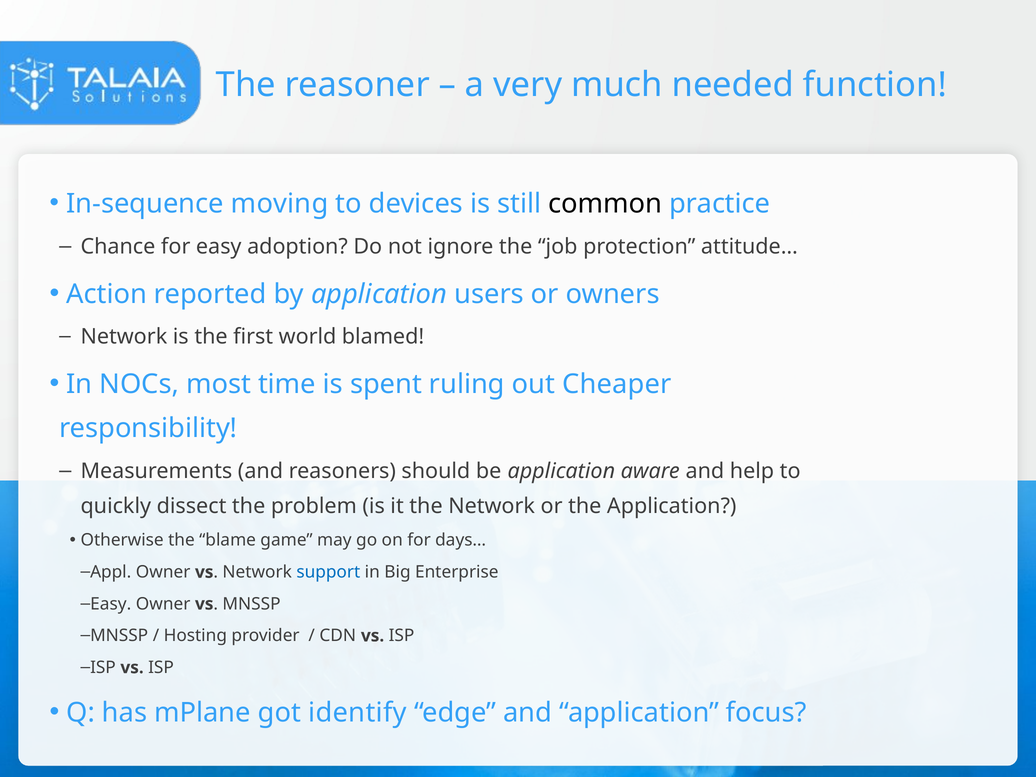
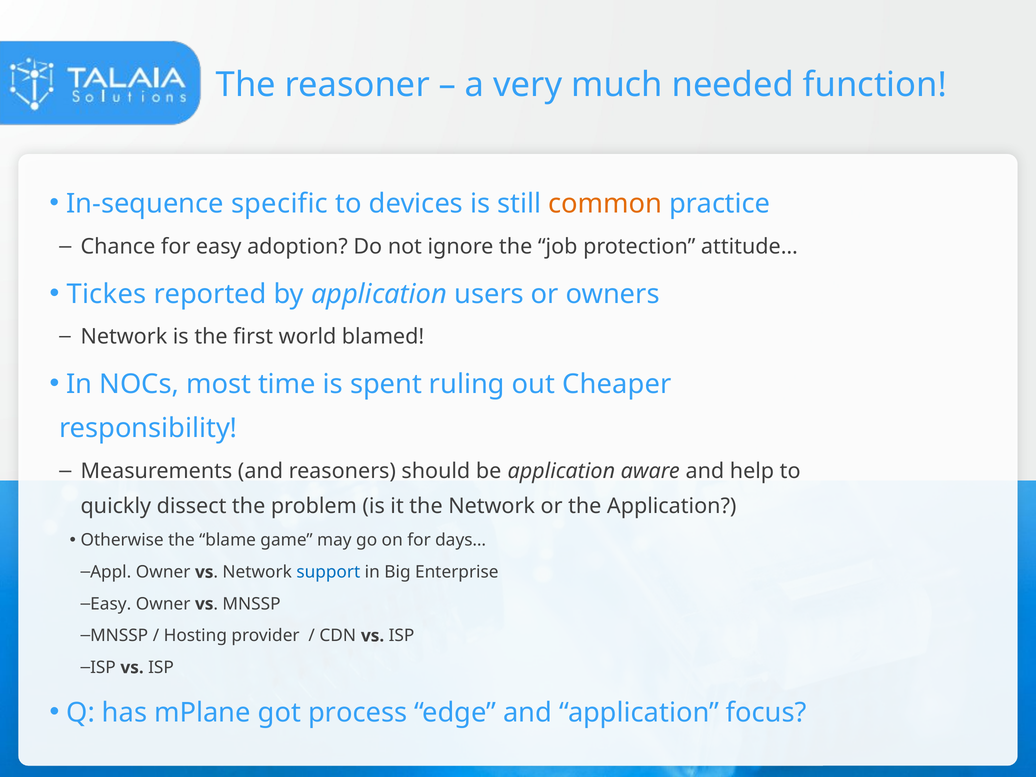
moving: moving -> specific (280, 204)
common colour: black -> orange (605, 204)
Action: Action -> Tickes (106, 294)
identify: identify -> process (358, 713)
